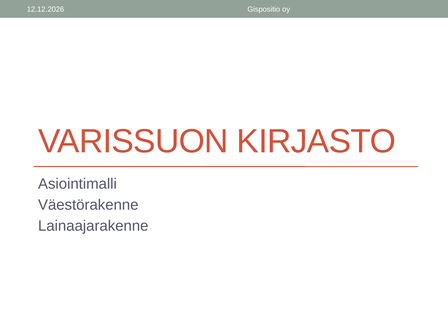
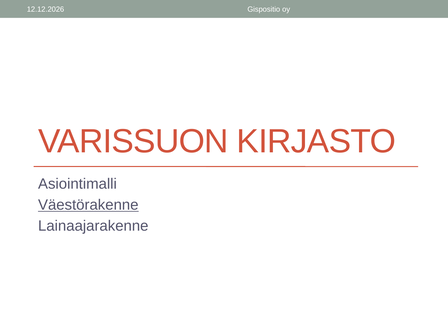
Väestörakenne underline: none -> present (88, 205)
